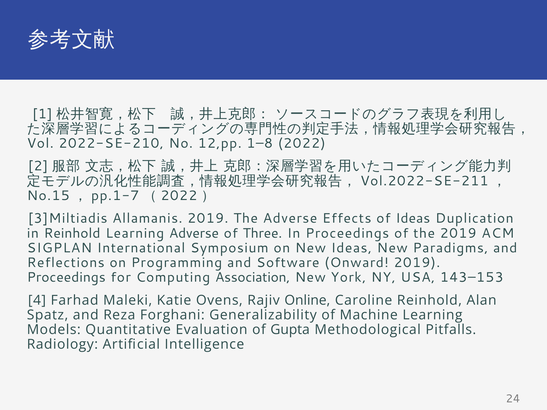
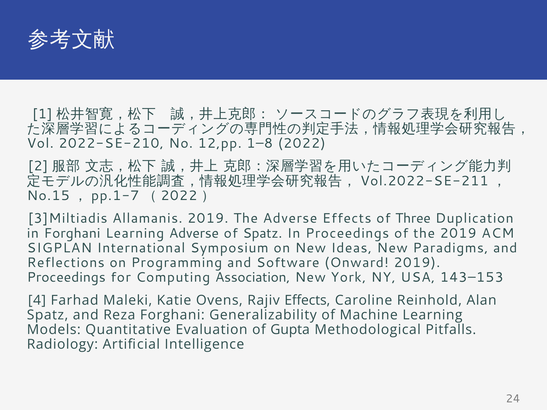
of Ideas: Ideas -> Three (413, 219)
in Reinhold: Reinhold -> Forghani (72, 233)
of Three: Three -> Spatz (262, 233)
Rajiv Online: Online -> Effects (307, 300)
